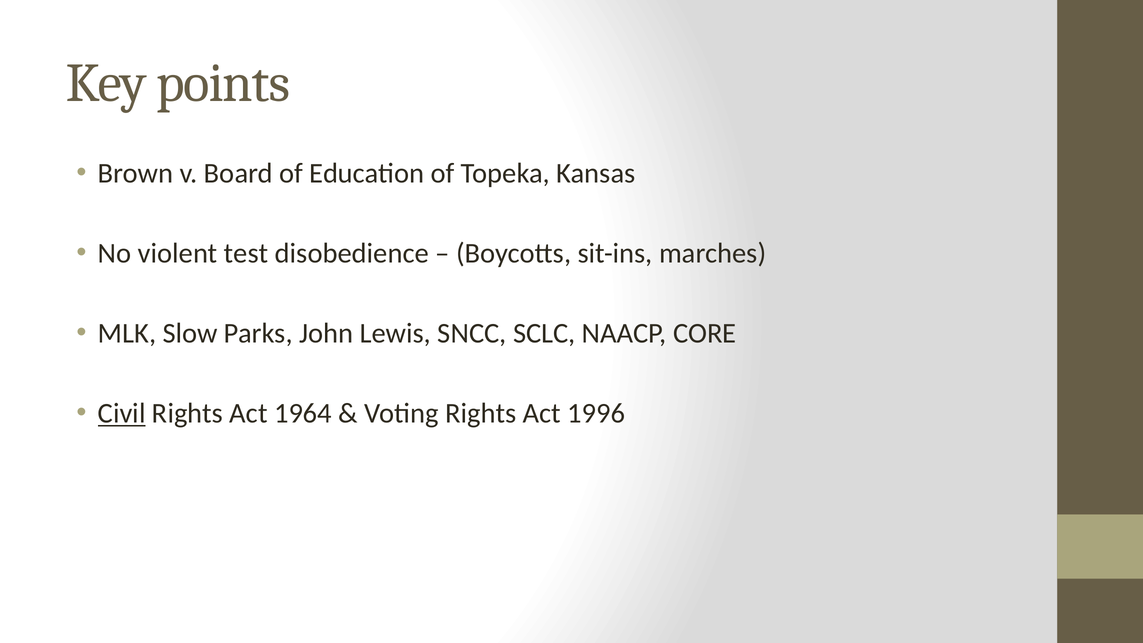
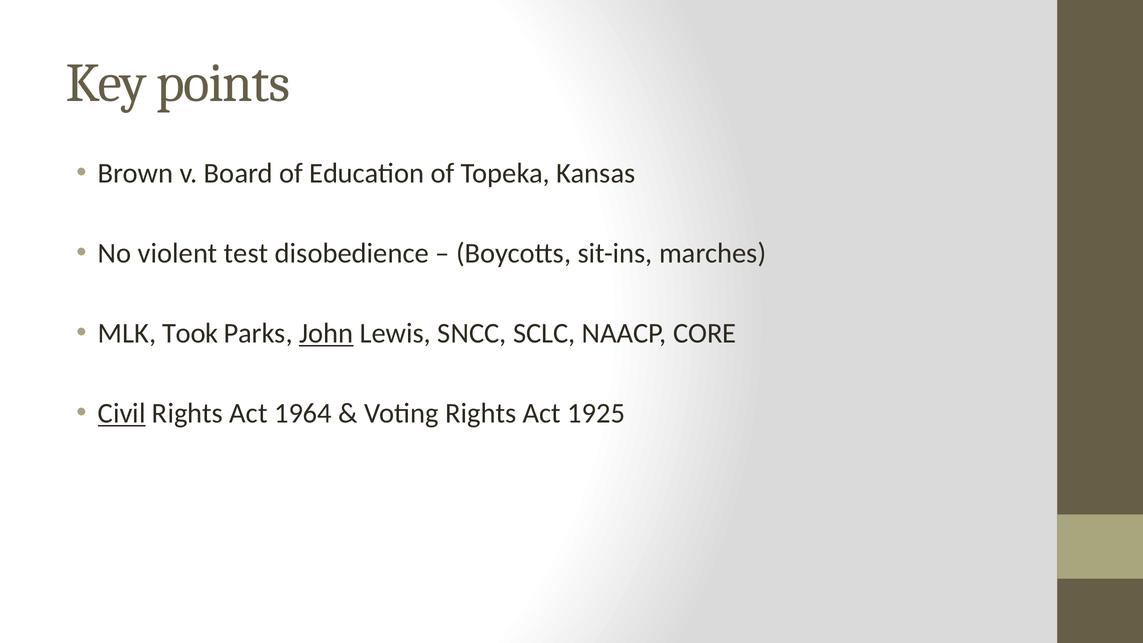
Slow: Slow -> Took (190, 333)
John underline: none -> present (326, 333)
1996: 1996 -> 1925 (596, 413)
